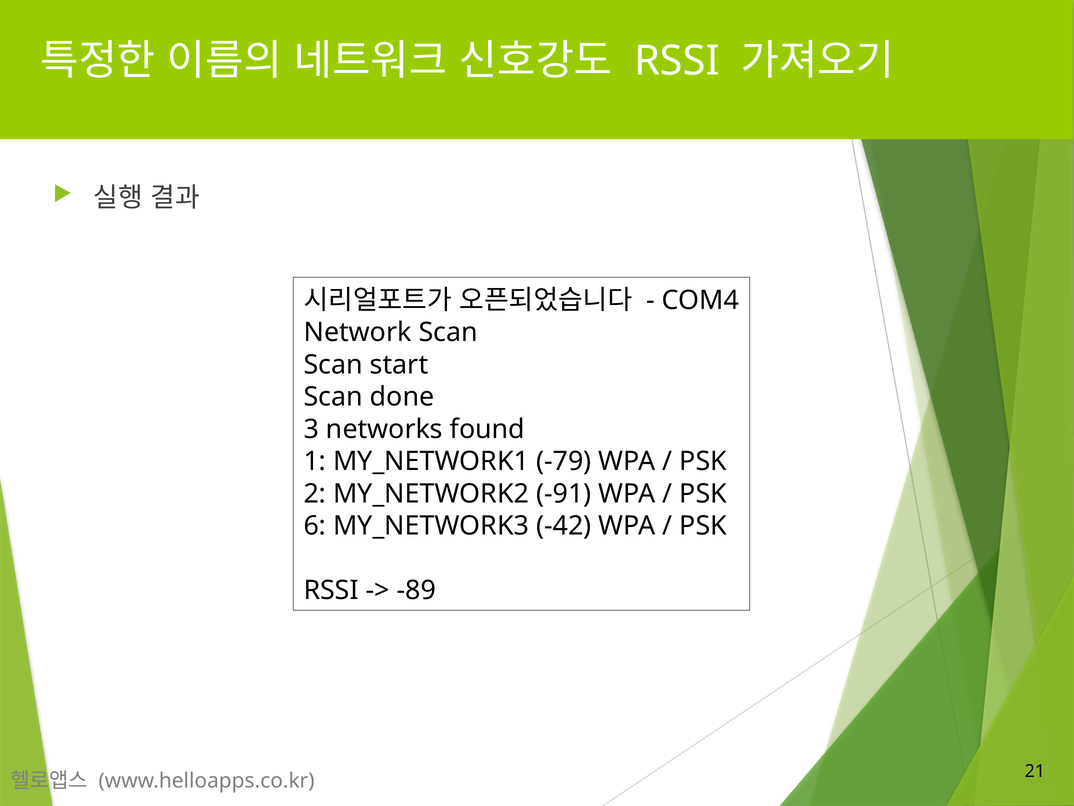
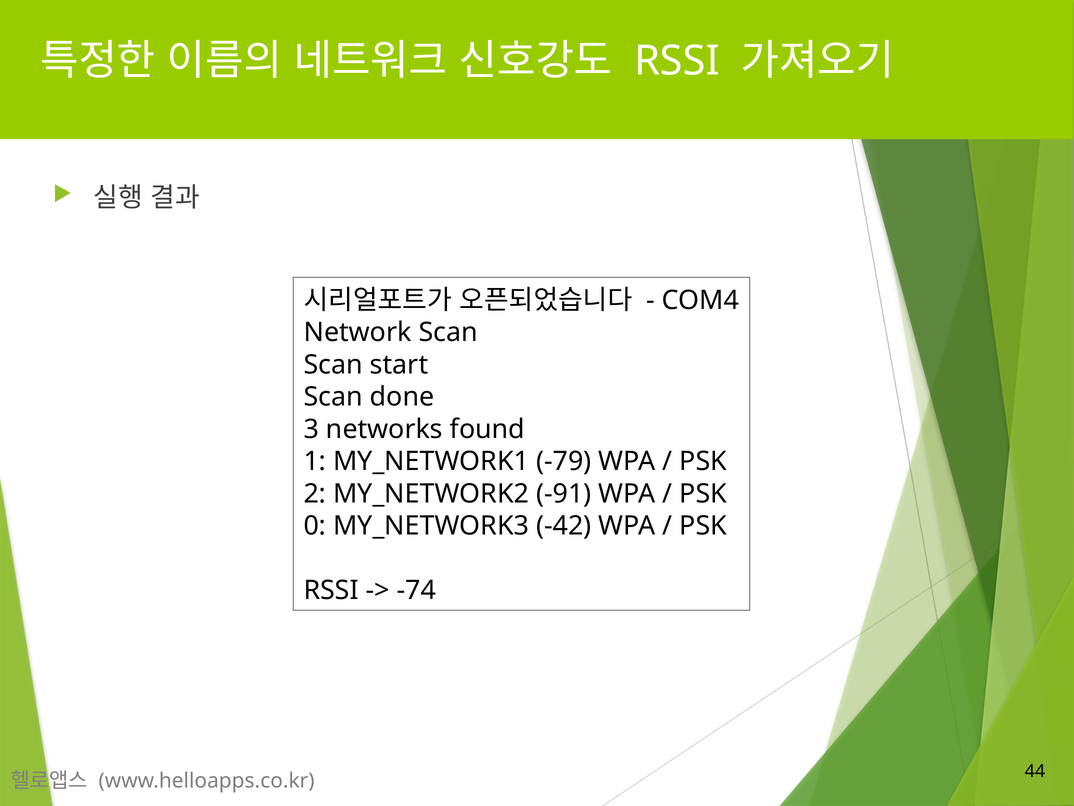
6: 6 -> 0 (315, 526)
-89: -89 -> -74 (416, 590)
21: 21 -> 44 (1035, 771)
